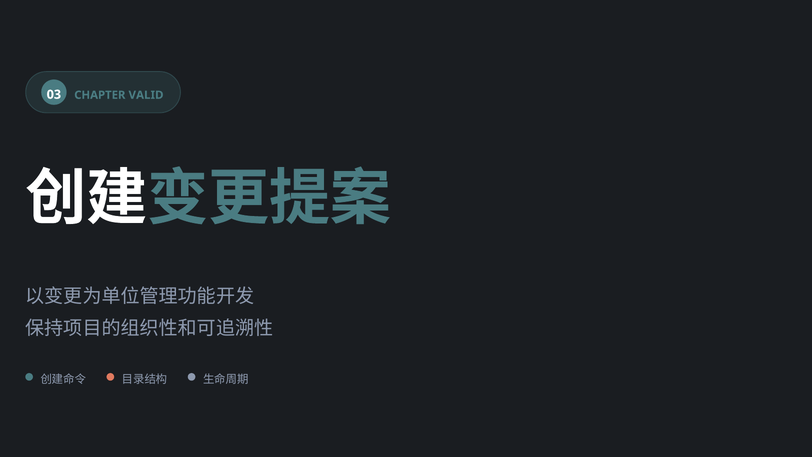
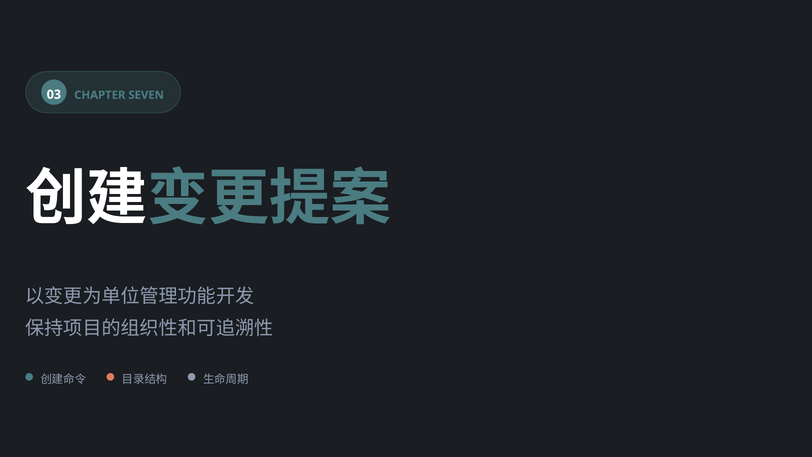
VALID: VALID -> SEVEN (146, 95)
